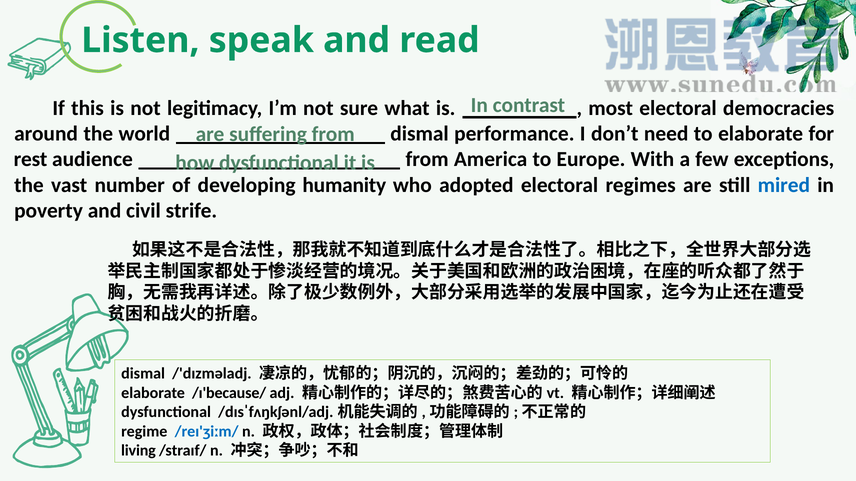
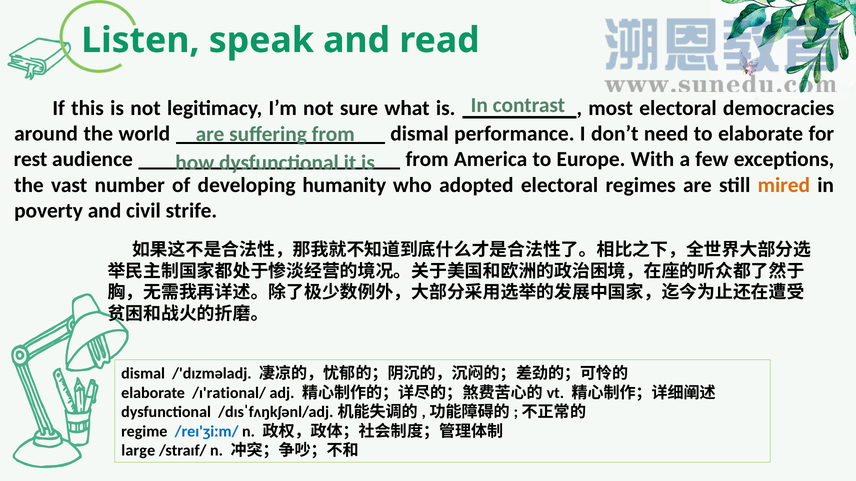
mired colour: blue -> orange (784, 185)
/ɪ'because/: /ɪ'because/ -> /ɪ'rational/ (229, 393)
living: living -> large (138, 451)
